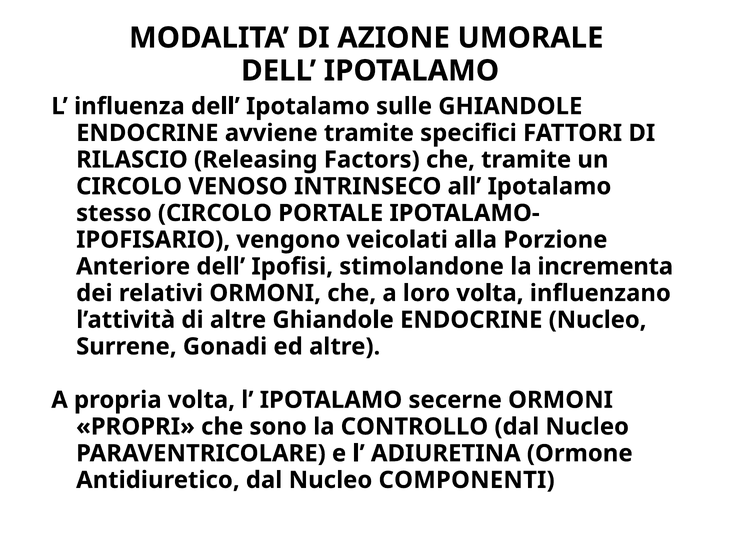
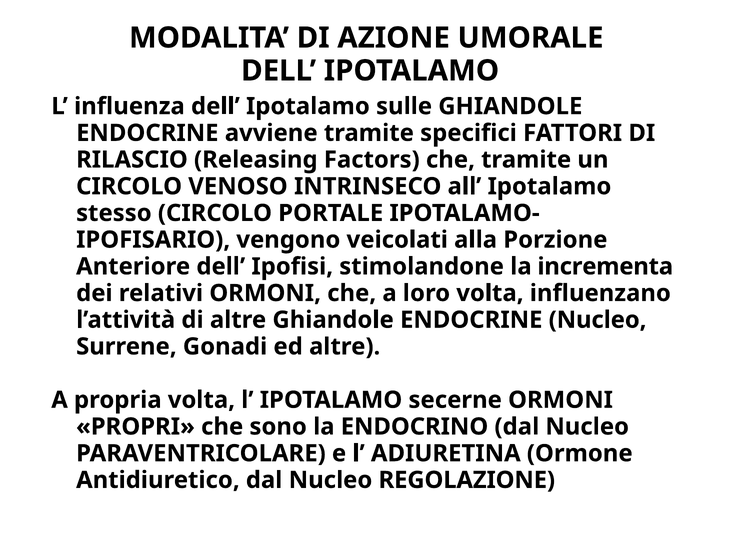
CONTROLLO: CONTROLLO -> ENDOCRINO (414, 426)
COMPONENTI: COMPONENTI -> REGOLAZIONE (467, 480)
